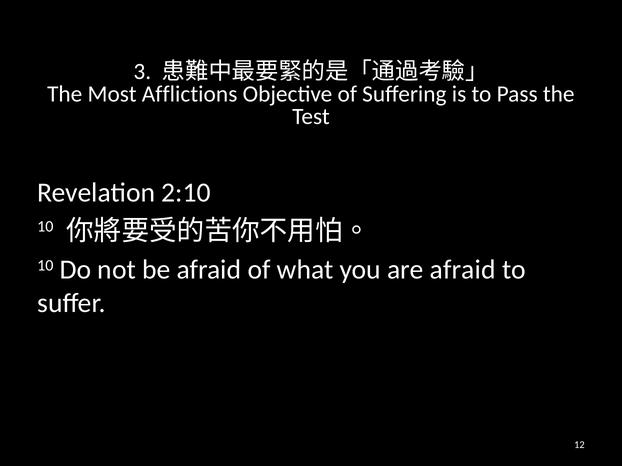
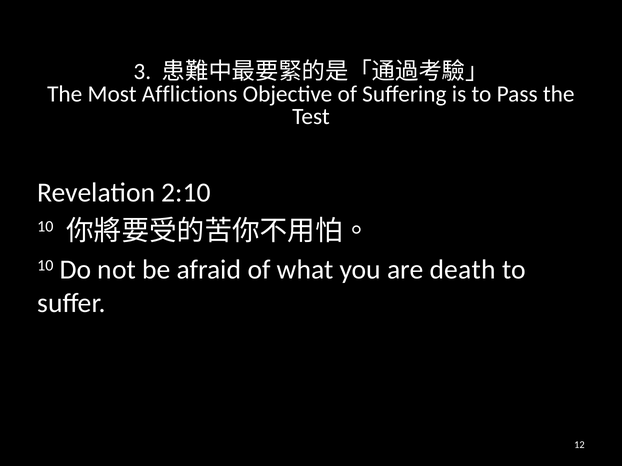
are afraid: afraid -> death (463, 270)
